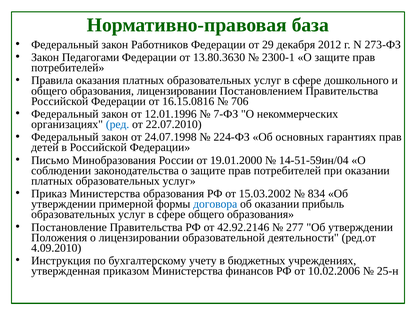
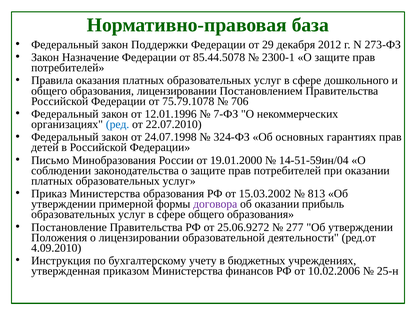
Работников: Работников -> Поддержки (160, 45)
Педагогами: Педагогами -> Назначение (91, 57)
13.80.3630: 13.80.3630 -> 85.44.5078 (219, 57)
16.15.0816: 16.15.0816 -> 75.79.1078 (188, 101)
224-ФЗ: 224-ФЗ -> 324-ФЗ (232, 137)
834: 834 -> 813 (316, 194)
договора colour: blue -> purple (215, 204)
42.92.2146: 42.92.2146 -> 25.06.9272 (243, 227)
